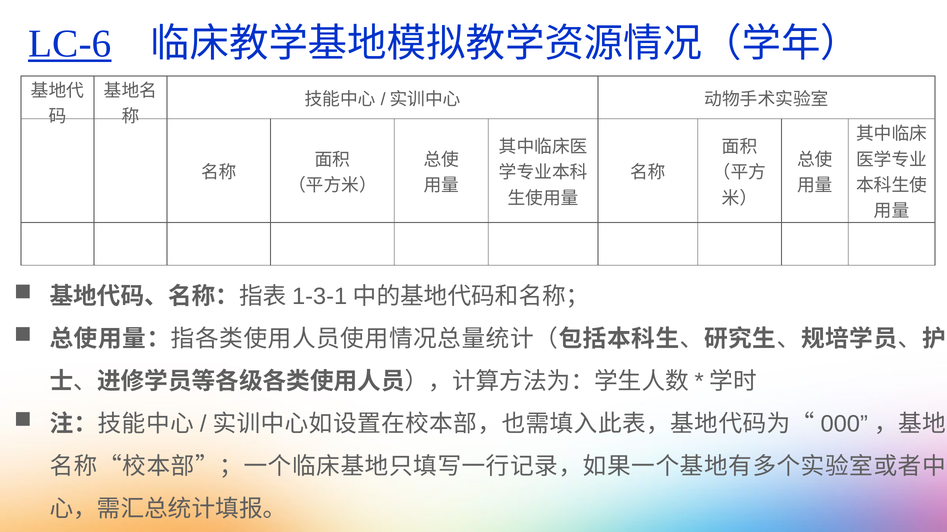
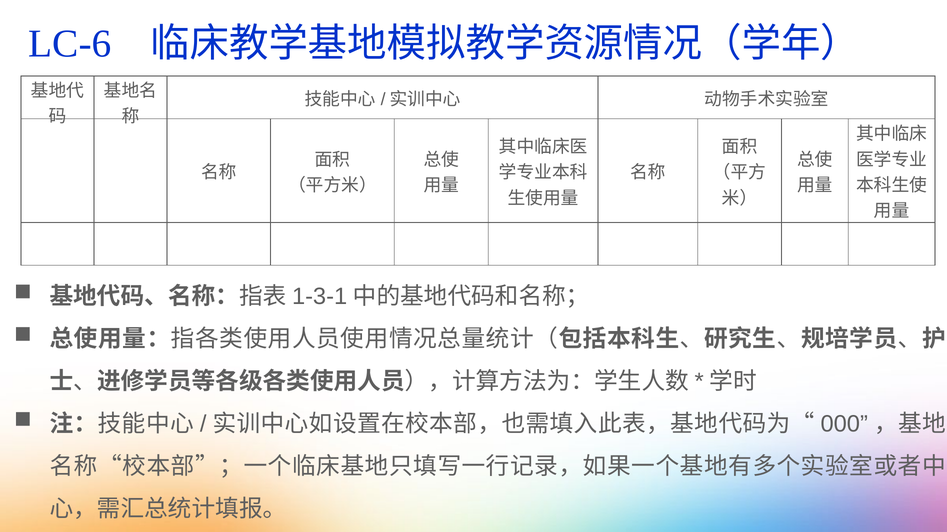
LC-6 underline: present -> none (70, 44)
